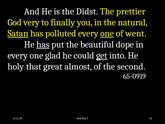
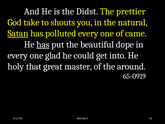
very: very -> take (32, 22)
finally: finally -> shouts (63, 22)
one underline: present -> none (107, 33)
went: went -> came (136, 33)
get underline: present -> none (102, 55)
almost: almost -> master (78, 66)
second: second -> around (131, 66)
